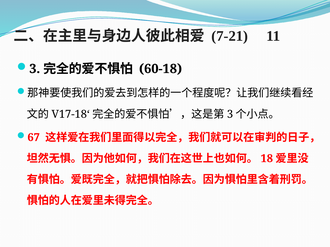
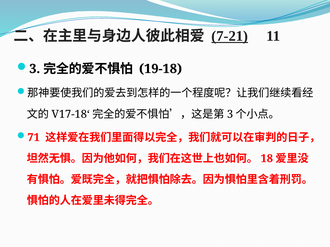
7-21 underline: none -> present (230, 36)
60-18: 60-18 -> 19-18 (161, 69)
67: 67 -> 71 (34, 138)
